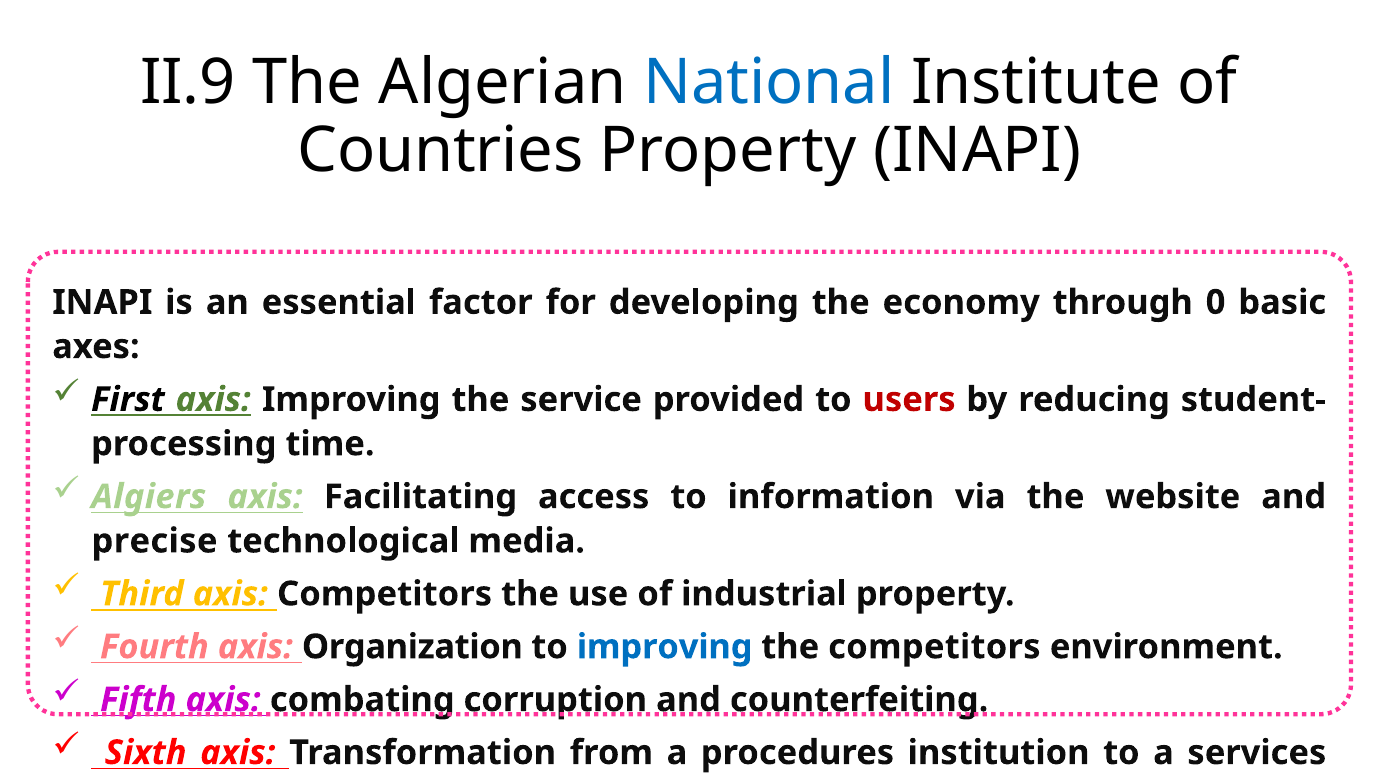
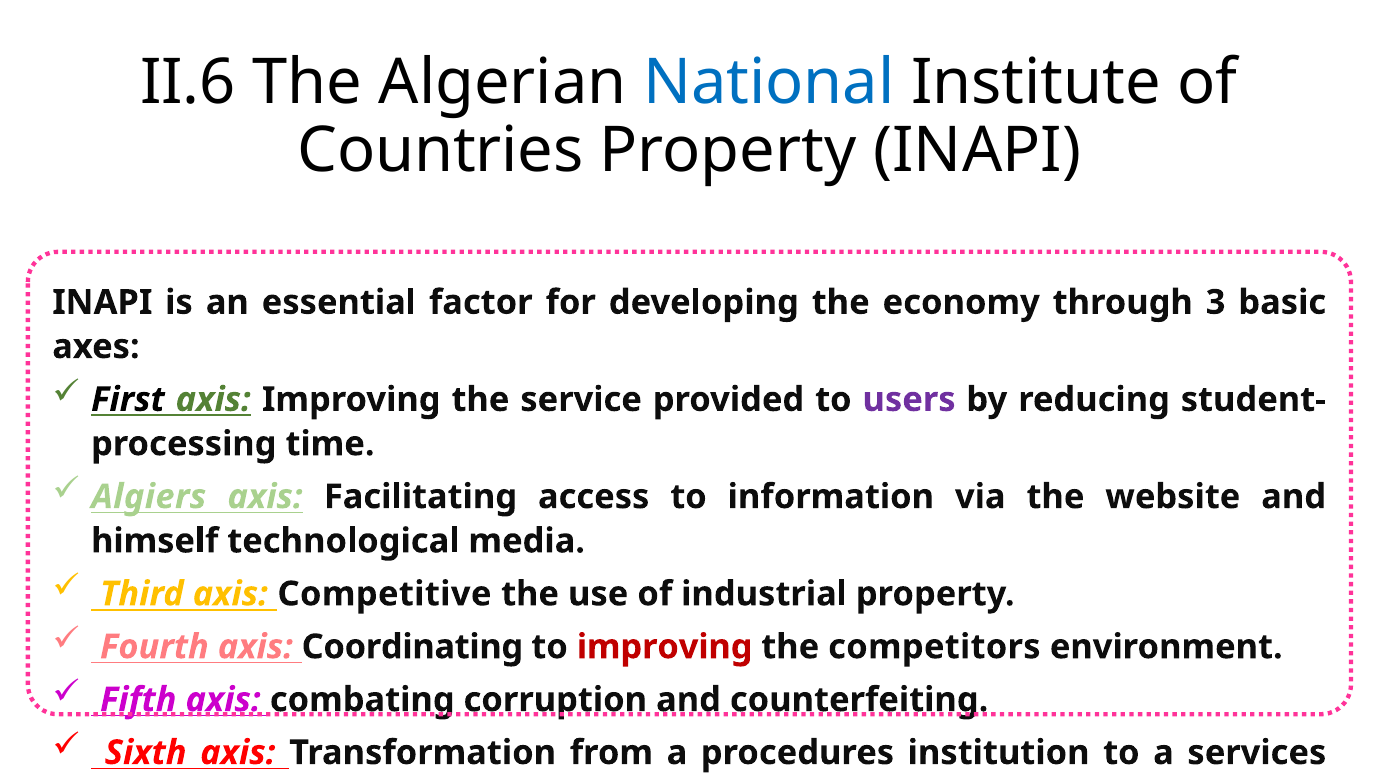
II.9: II.9 -> II.6 (188, 82)
0: 0 -> 3 (1216, 302)
users colour: red -> purple (909, 399)
precise: precise -> himself (155, 541)
axis Competitors: Competitors -> Competitive (384, 594)
Organization: Organization -> Coordinating (412, 647)
improving colour: blue -> red (665, 647)
